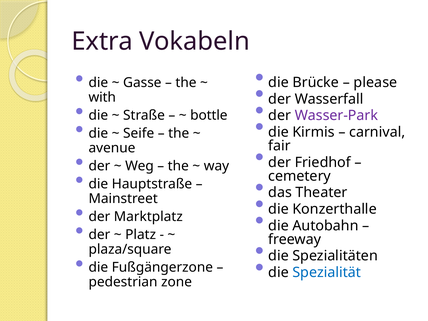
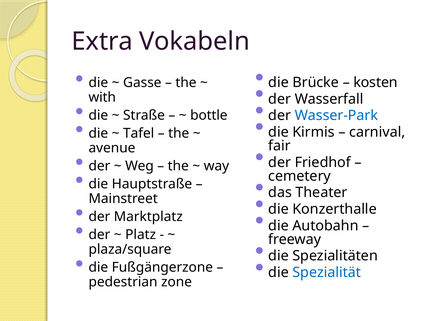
please: please -> kosten (376, 82)
Wasser-Park colour: purple -> blue (336, 116)
Seife: Seife -> Tafel (139, 133)
